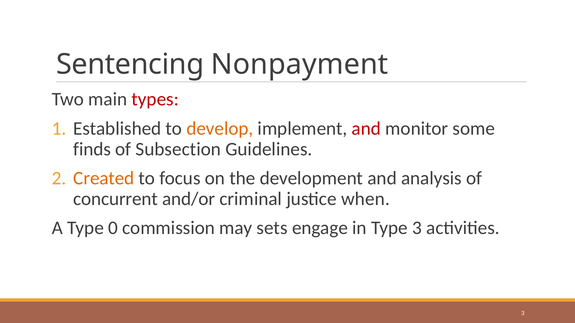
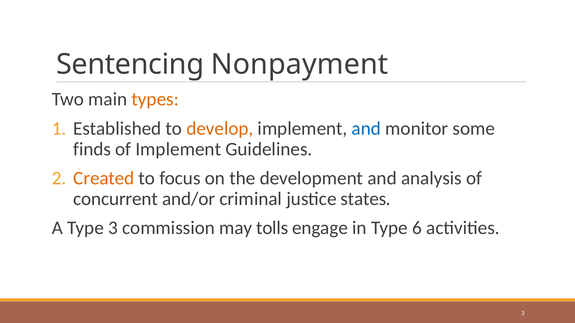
types colour: red -> orange (155, 99)
and colour: red -> blue (366, 129)
of Subsection: Subsection -> Implement (178, 149)
when: when -> states (366, 199)
Type 0: 0 -> 3 (113, 228)
sets: sets -> tolls (272, 228)
Type 3: 3 -> 6 (417, 228)
